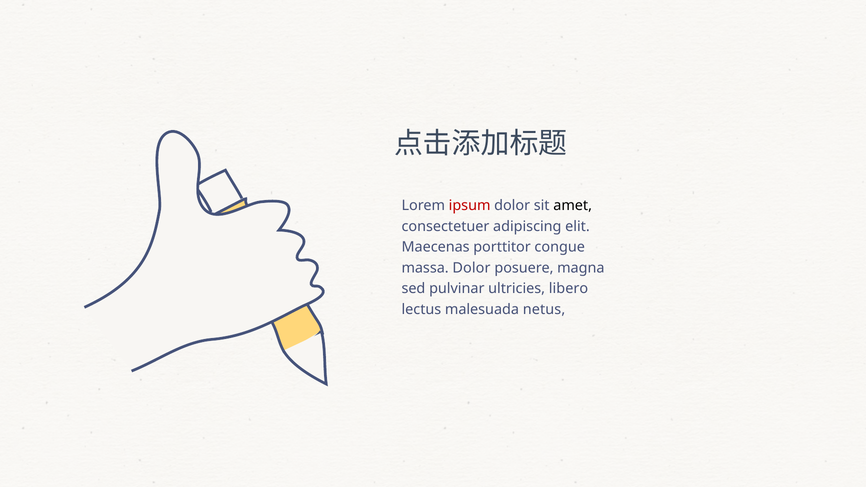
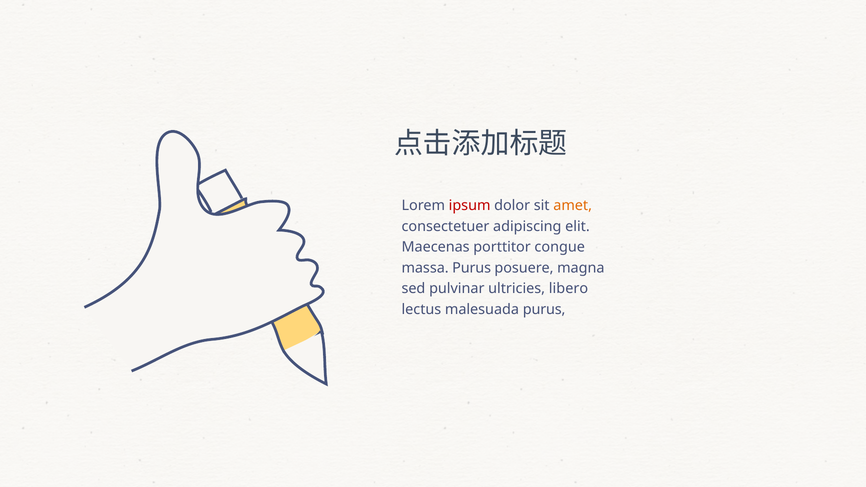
amet colour: black -> orange (573, 206)
massa Dolor: Dolor -> Purus (472, 268)
malesuada netus: netus -> purus (544, 309)
